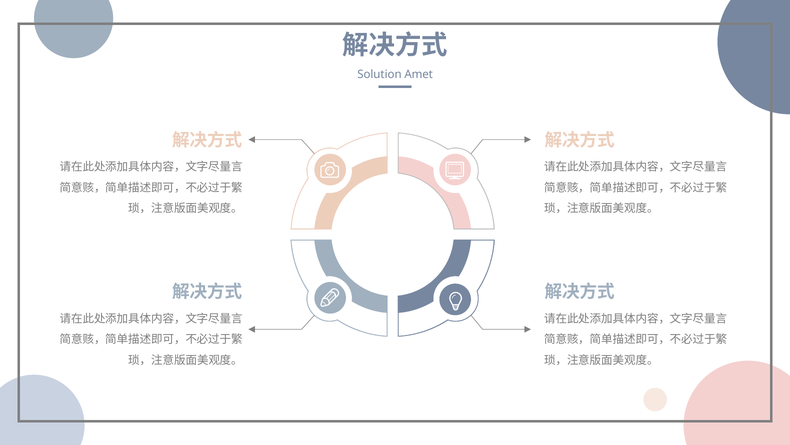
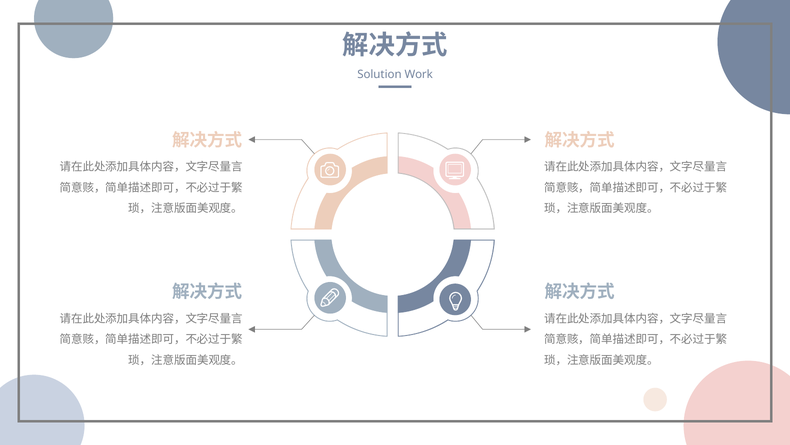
Amet: Amet -> Work (419, 74)
